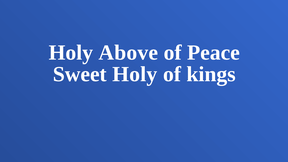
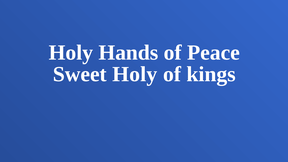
Above: Above -> Hands (128, 53)
